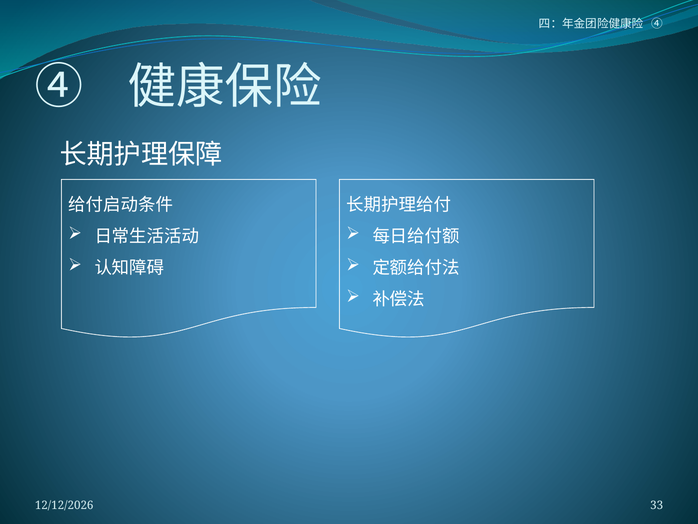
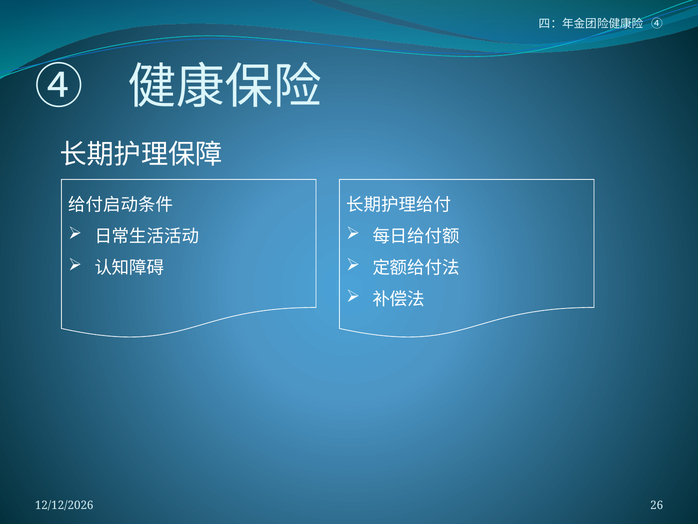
33: 33 -> 26 (657, 505)
